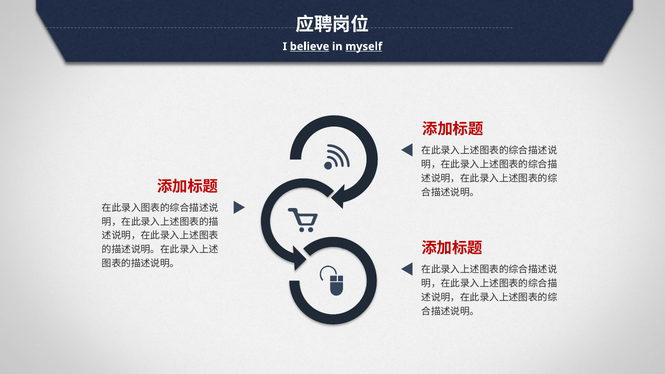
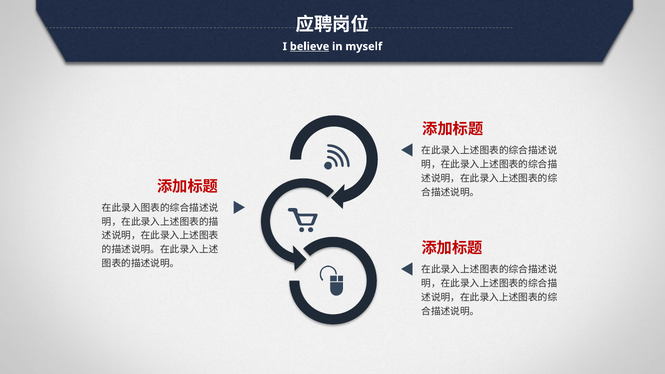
myself underline: present -> none (364, 47)
